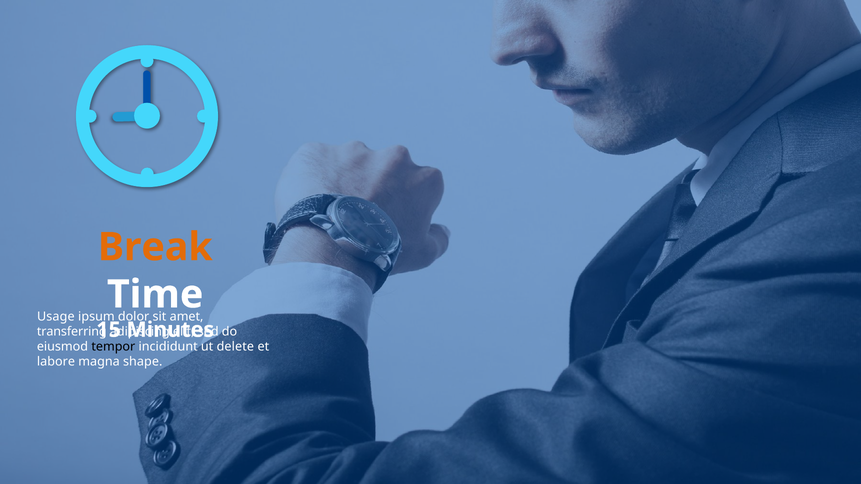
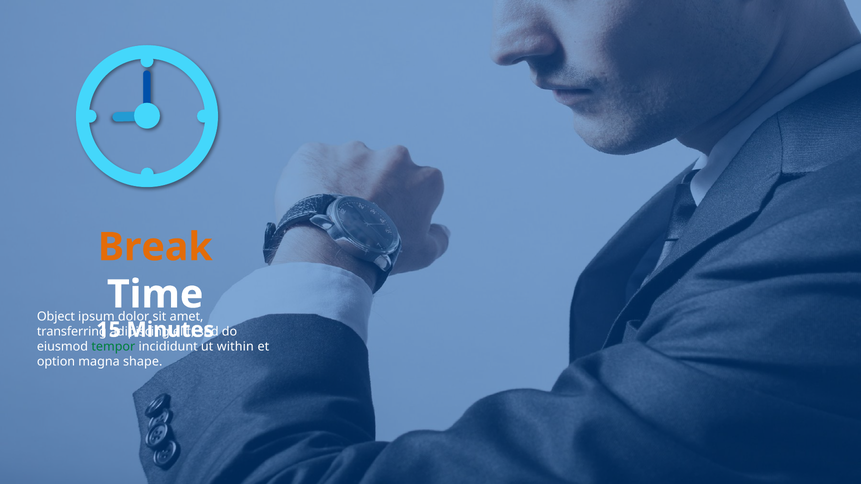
Usage: Usage -> Object (56, 317)
tempor colour: black -> green (113, 347)
delete: delete -> within (235, 347)
labore: labore -> option (56, 362)
